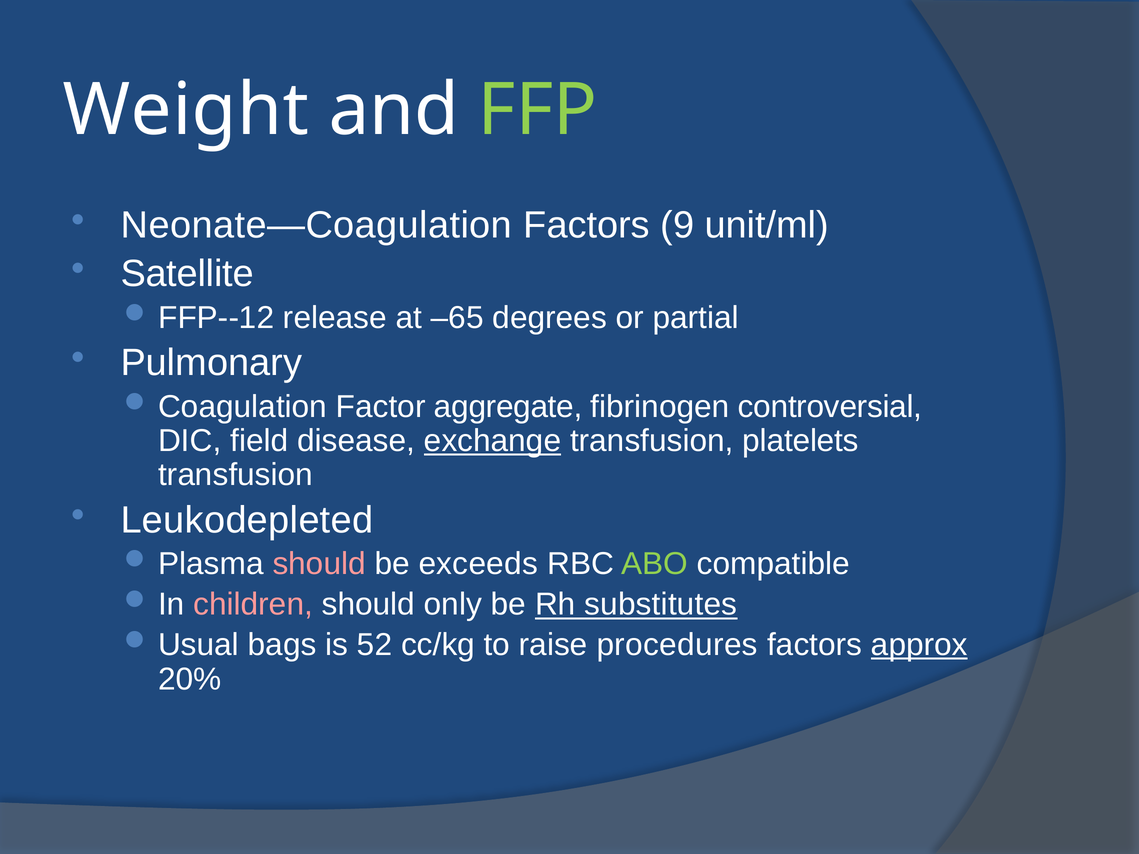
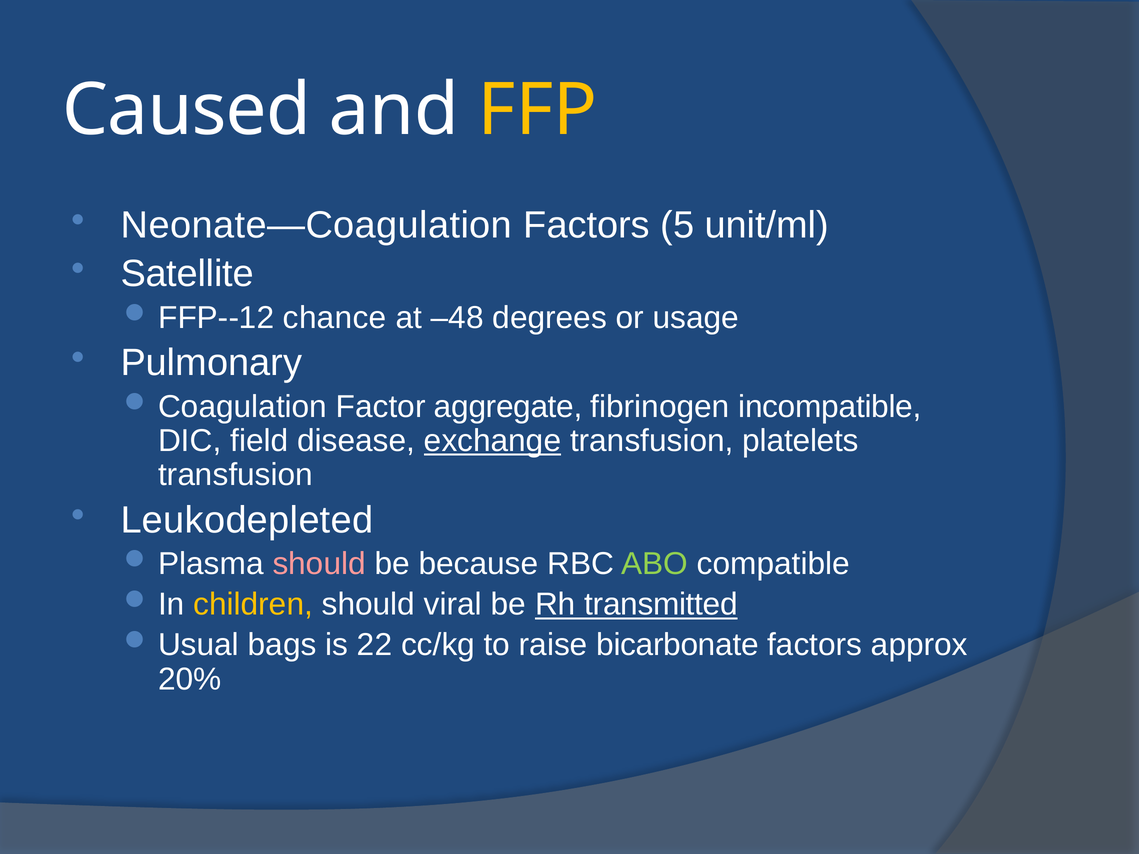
Weight: Weight -> Caused (187, 110)
FFP colour: light green -> yellow (538, 110)
9: 9 -> 5 (677, 225)
release: release -> chance (335, 318)
–65: –65 -> –48 (457, 318)
partial: partial -> usage (696, 318)
controversial: controversial -> incompatible (830, 407)
exceeds: exceeds -> because (478, 564)
children colour: pink -> yellow (253, 605)
only: only -> viral (453, 605)
substitutes: substitutes -> transmitted (661, 605)
52: 52 -> 22 (375, 645)
procedures: procedures -> bicarbonate (678, 645)
approx underline: present -> none (919, 645)
